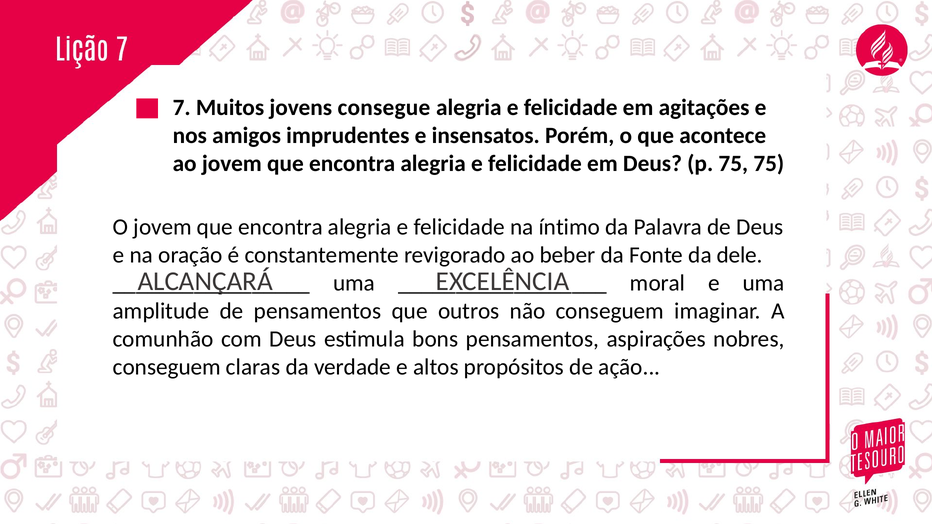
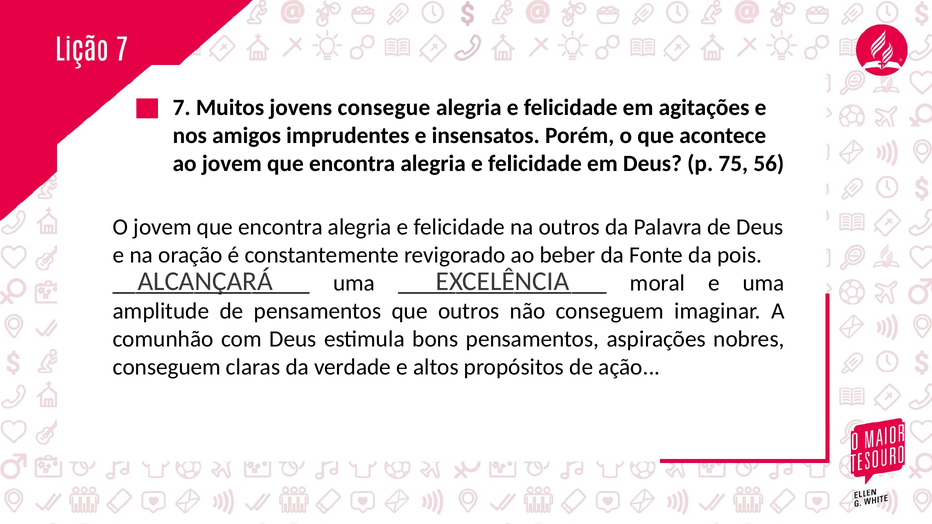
75 75: 75 -> 56 (769, 163)
na íntimo: íntimo -> outros (569, 227)
dele: dele -> pois (740, 255)
